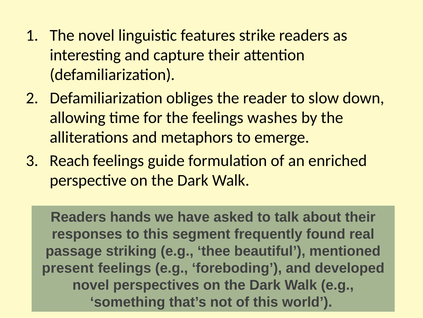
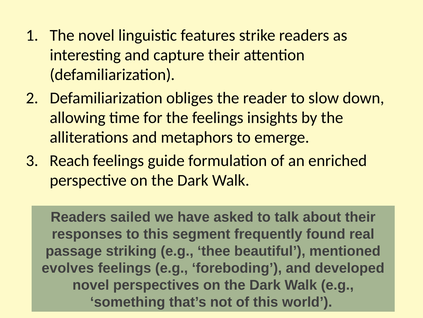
washes: washes -> insights (272, 117)
hands: hands -> sailed (130, 217)
present: present -> evolves (68, 268)
